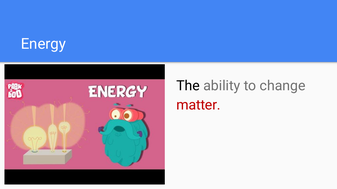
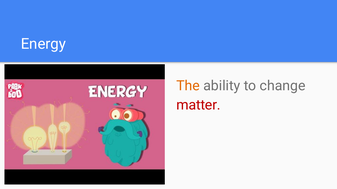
The colour: black -> orange (188, 86)
